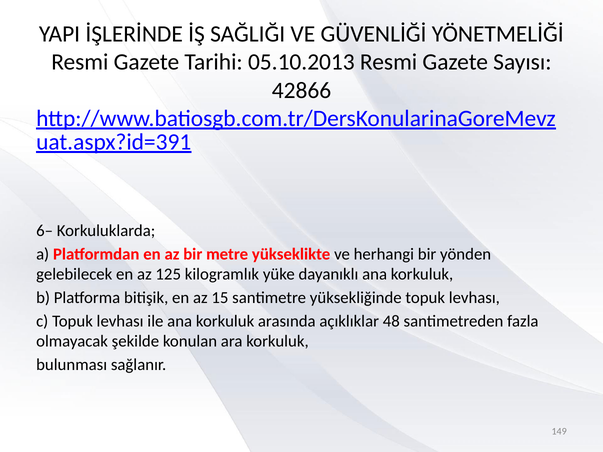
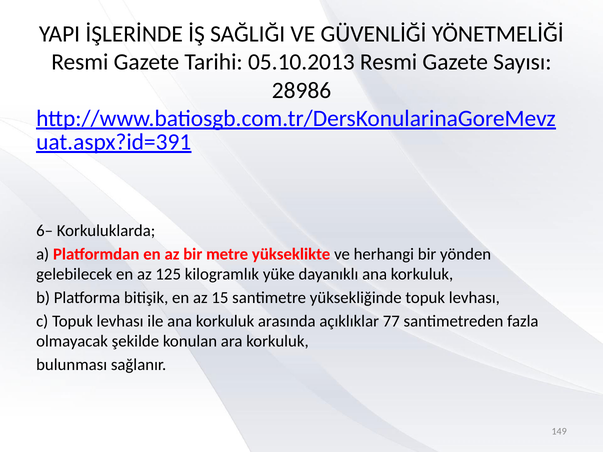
42866: 42866 -> 28986 (302, 90)
48: 48 -> 77 (391, 321)
